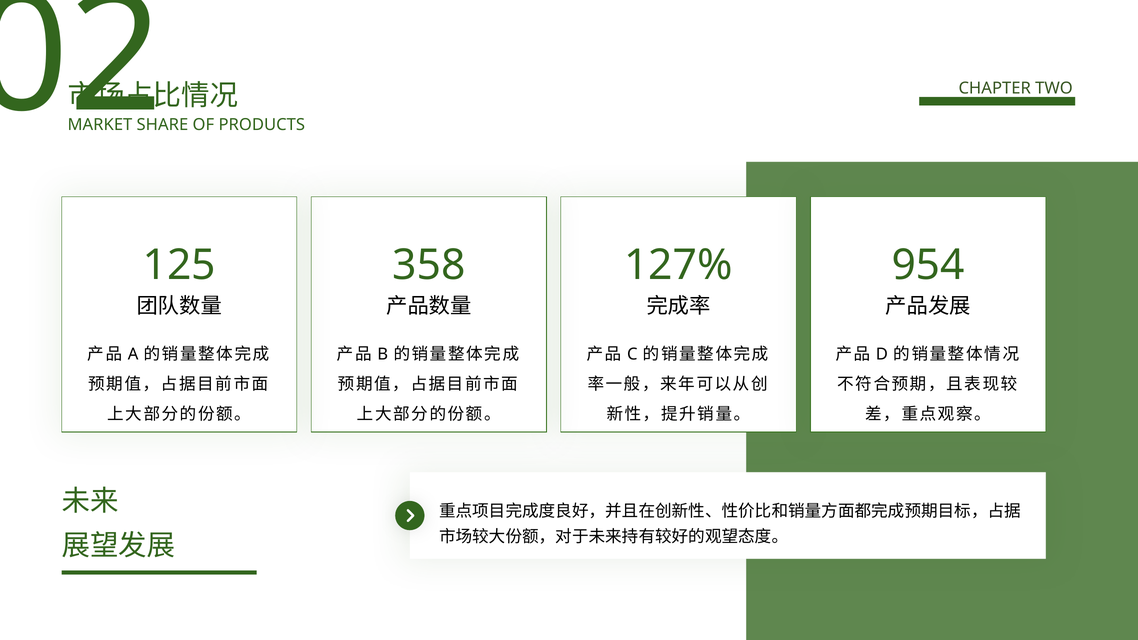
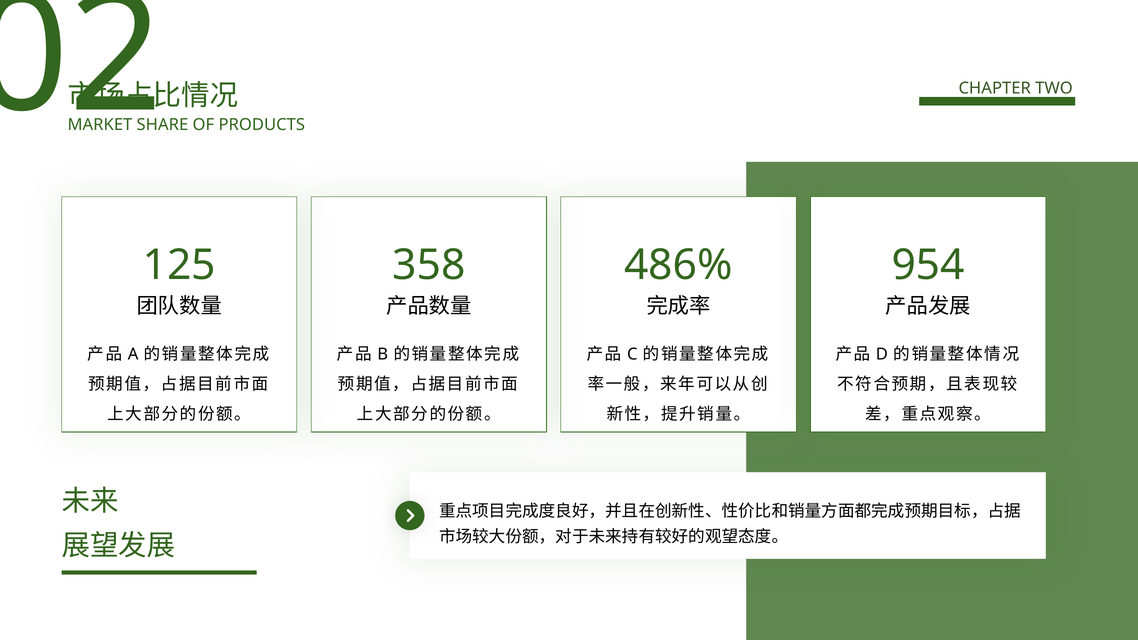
127%: 127% -> 486% (678, 265)
